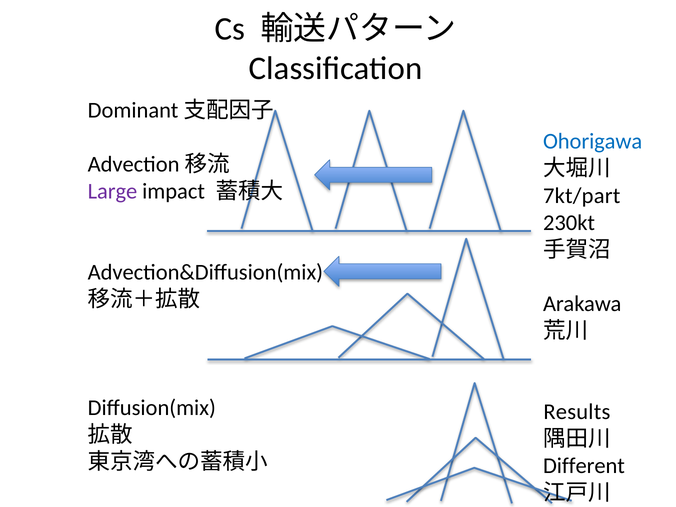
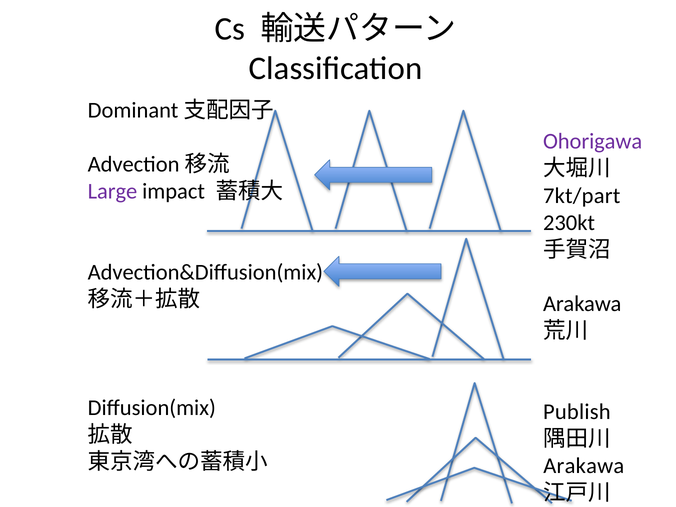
Ohorigawa colour: blue -> purple (593, 142)
Results: Results -> Publish (577, 412)
Different: Different -> Arakawa (584, 466)
